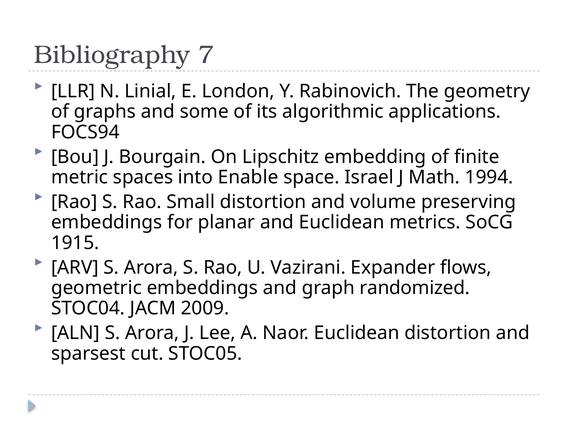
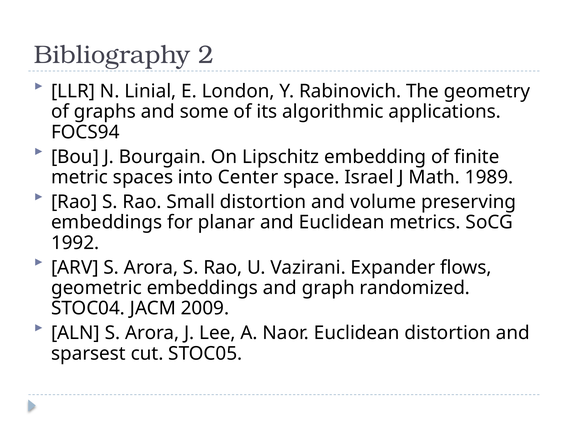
7: 7 -> 2 (206, 55)
Enable: Enable -> Center (248, 177)
1994: 1994 -> 1989 (489, 177)
1915: 1915 -> 1992 (75, 243)
